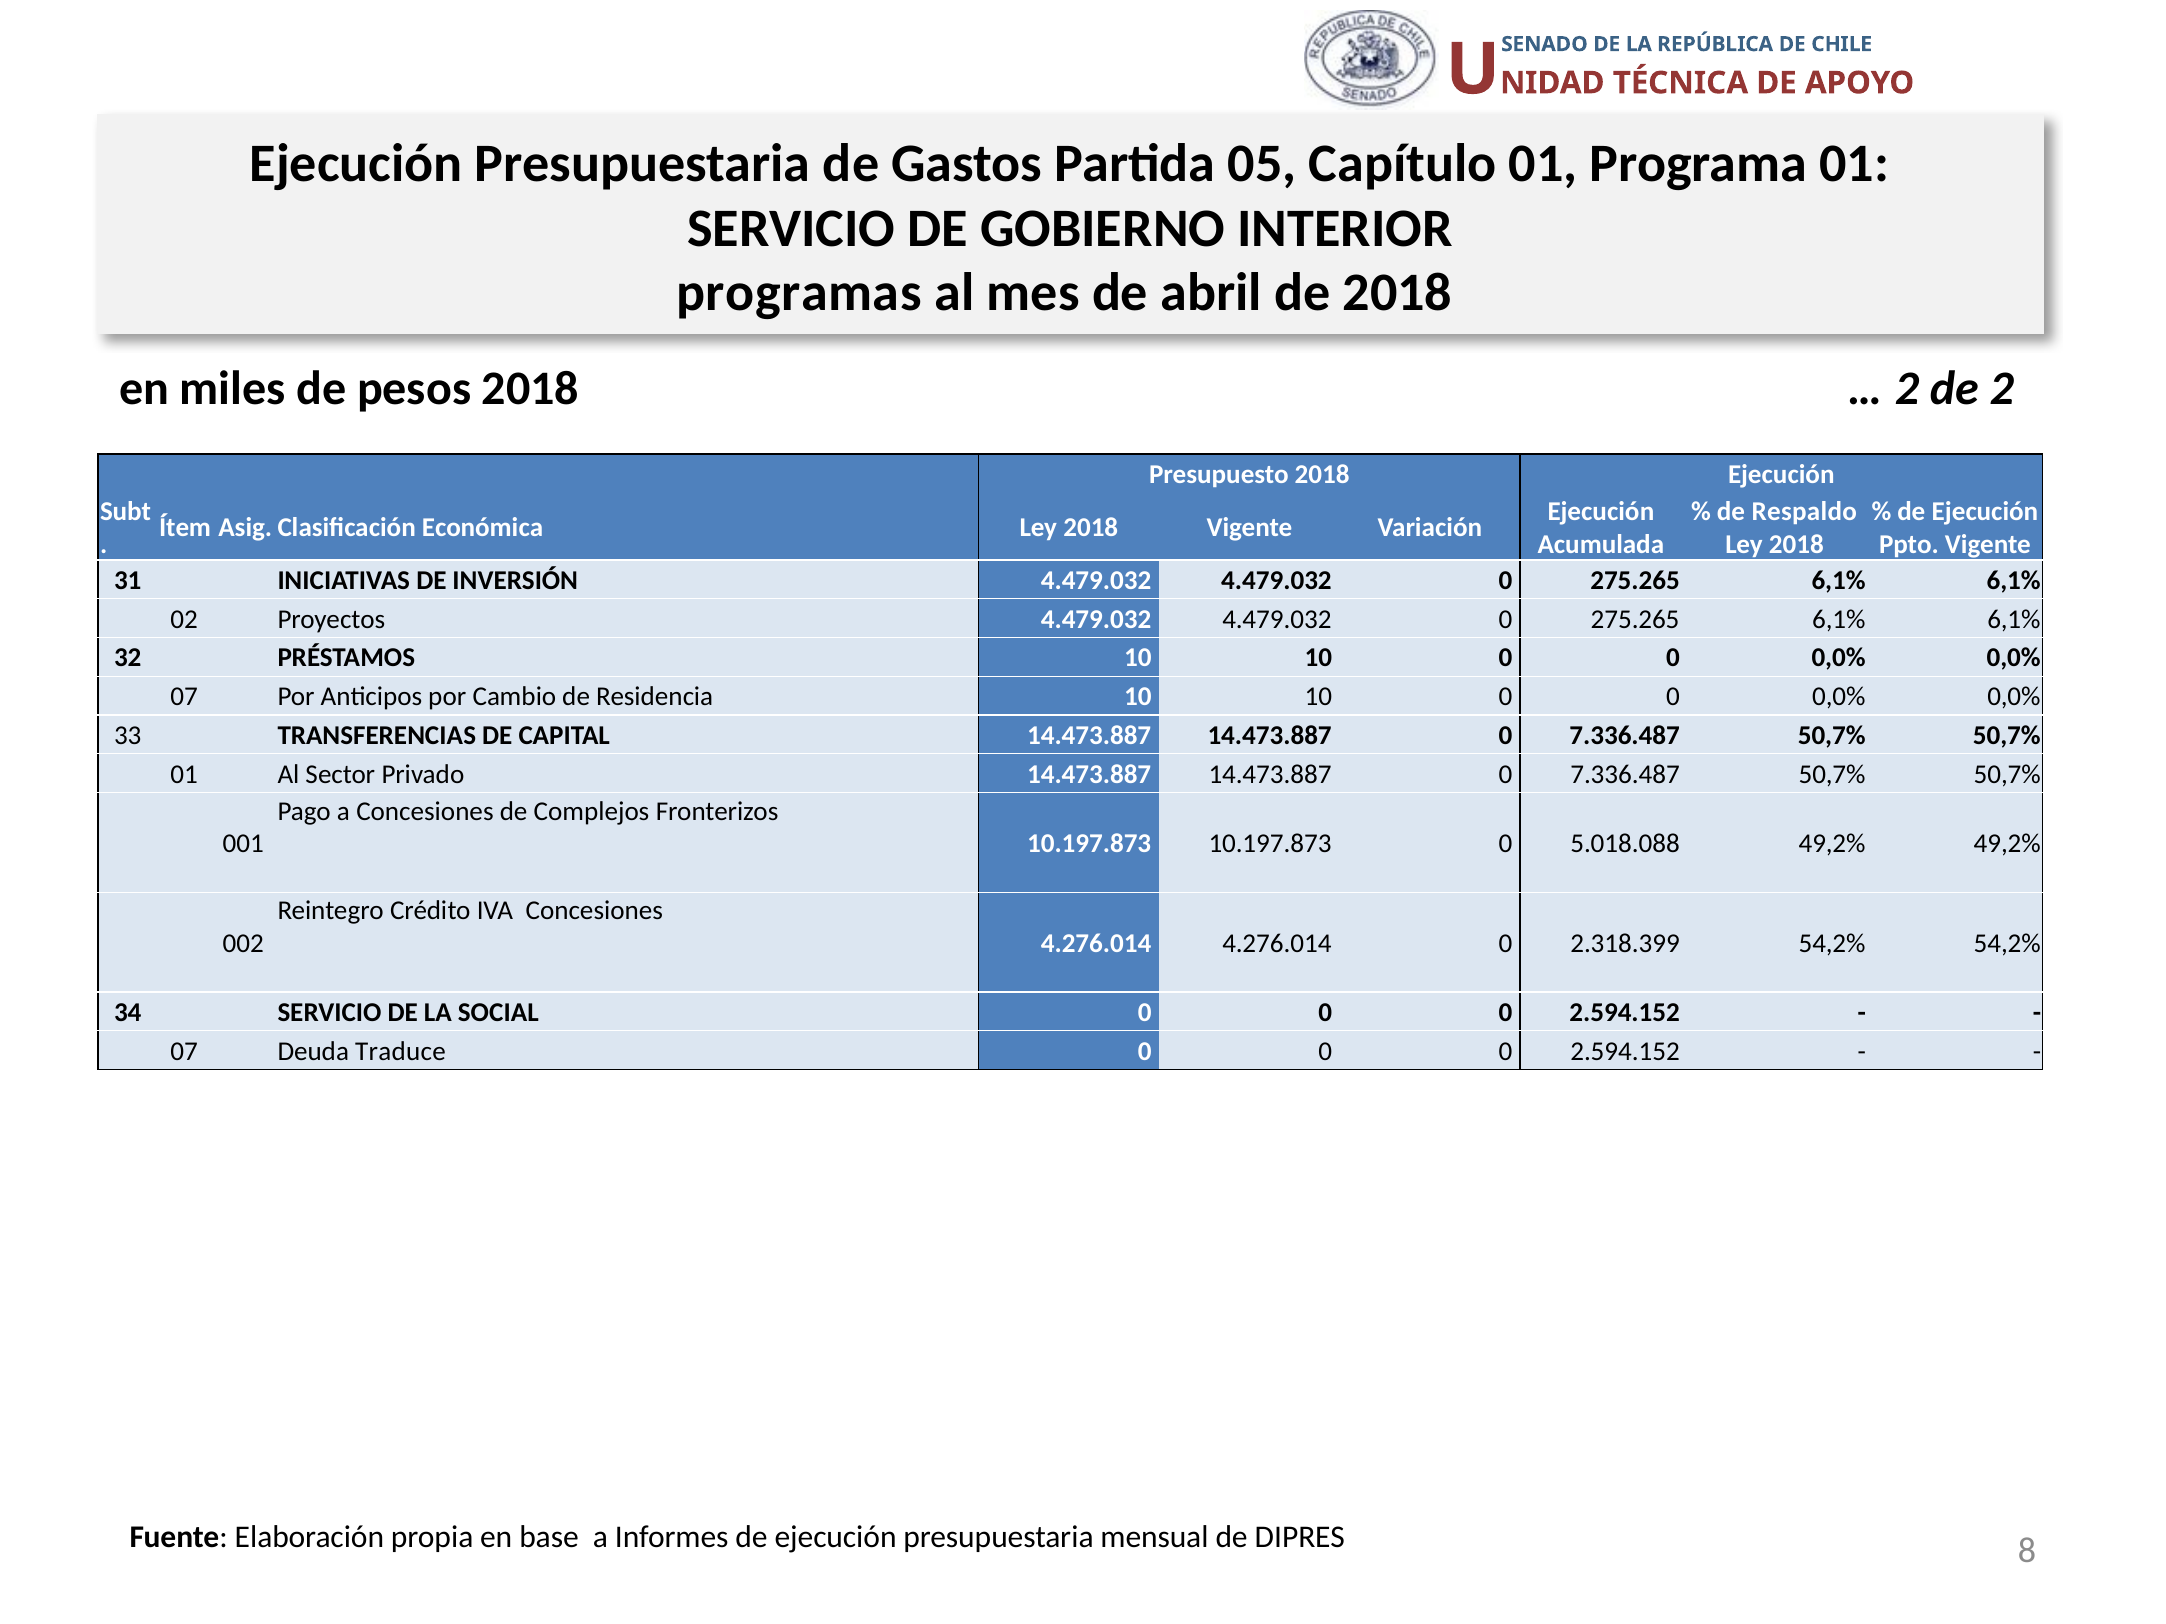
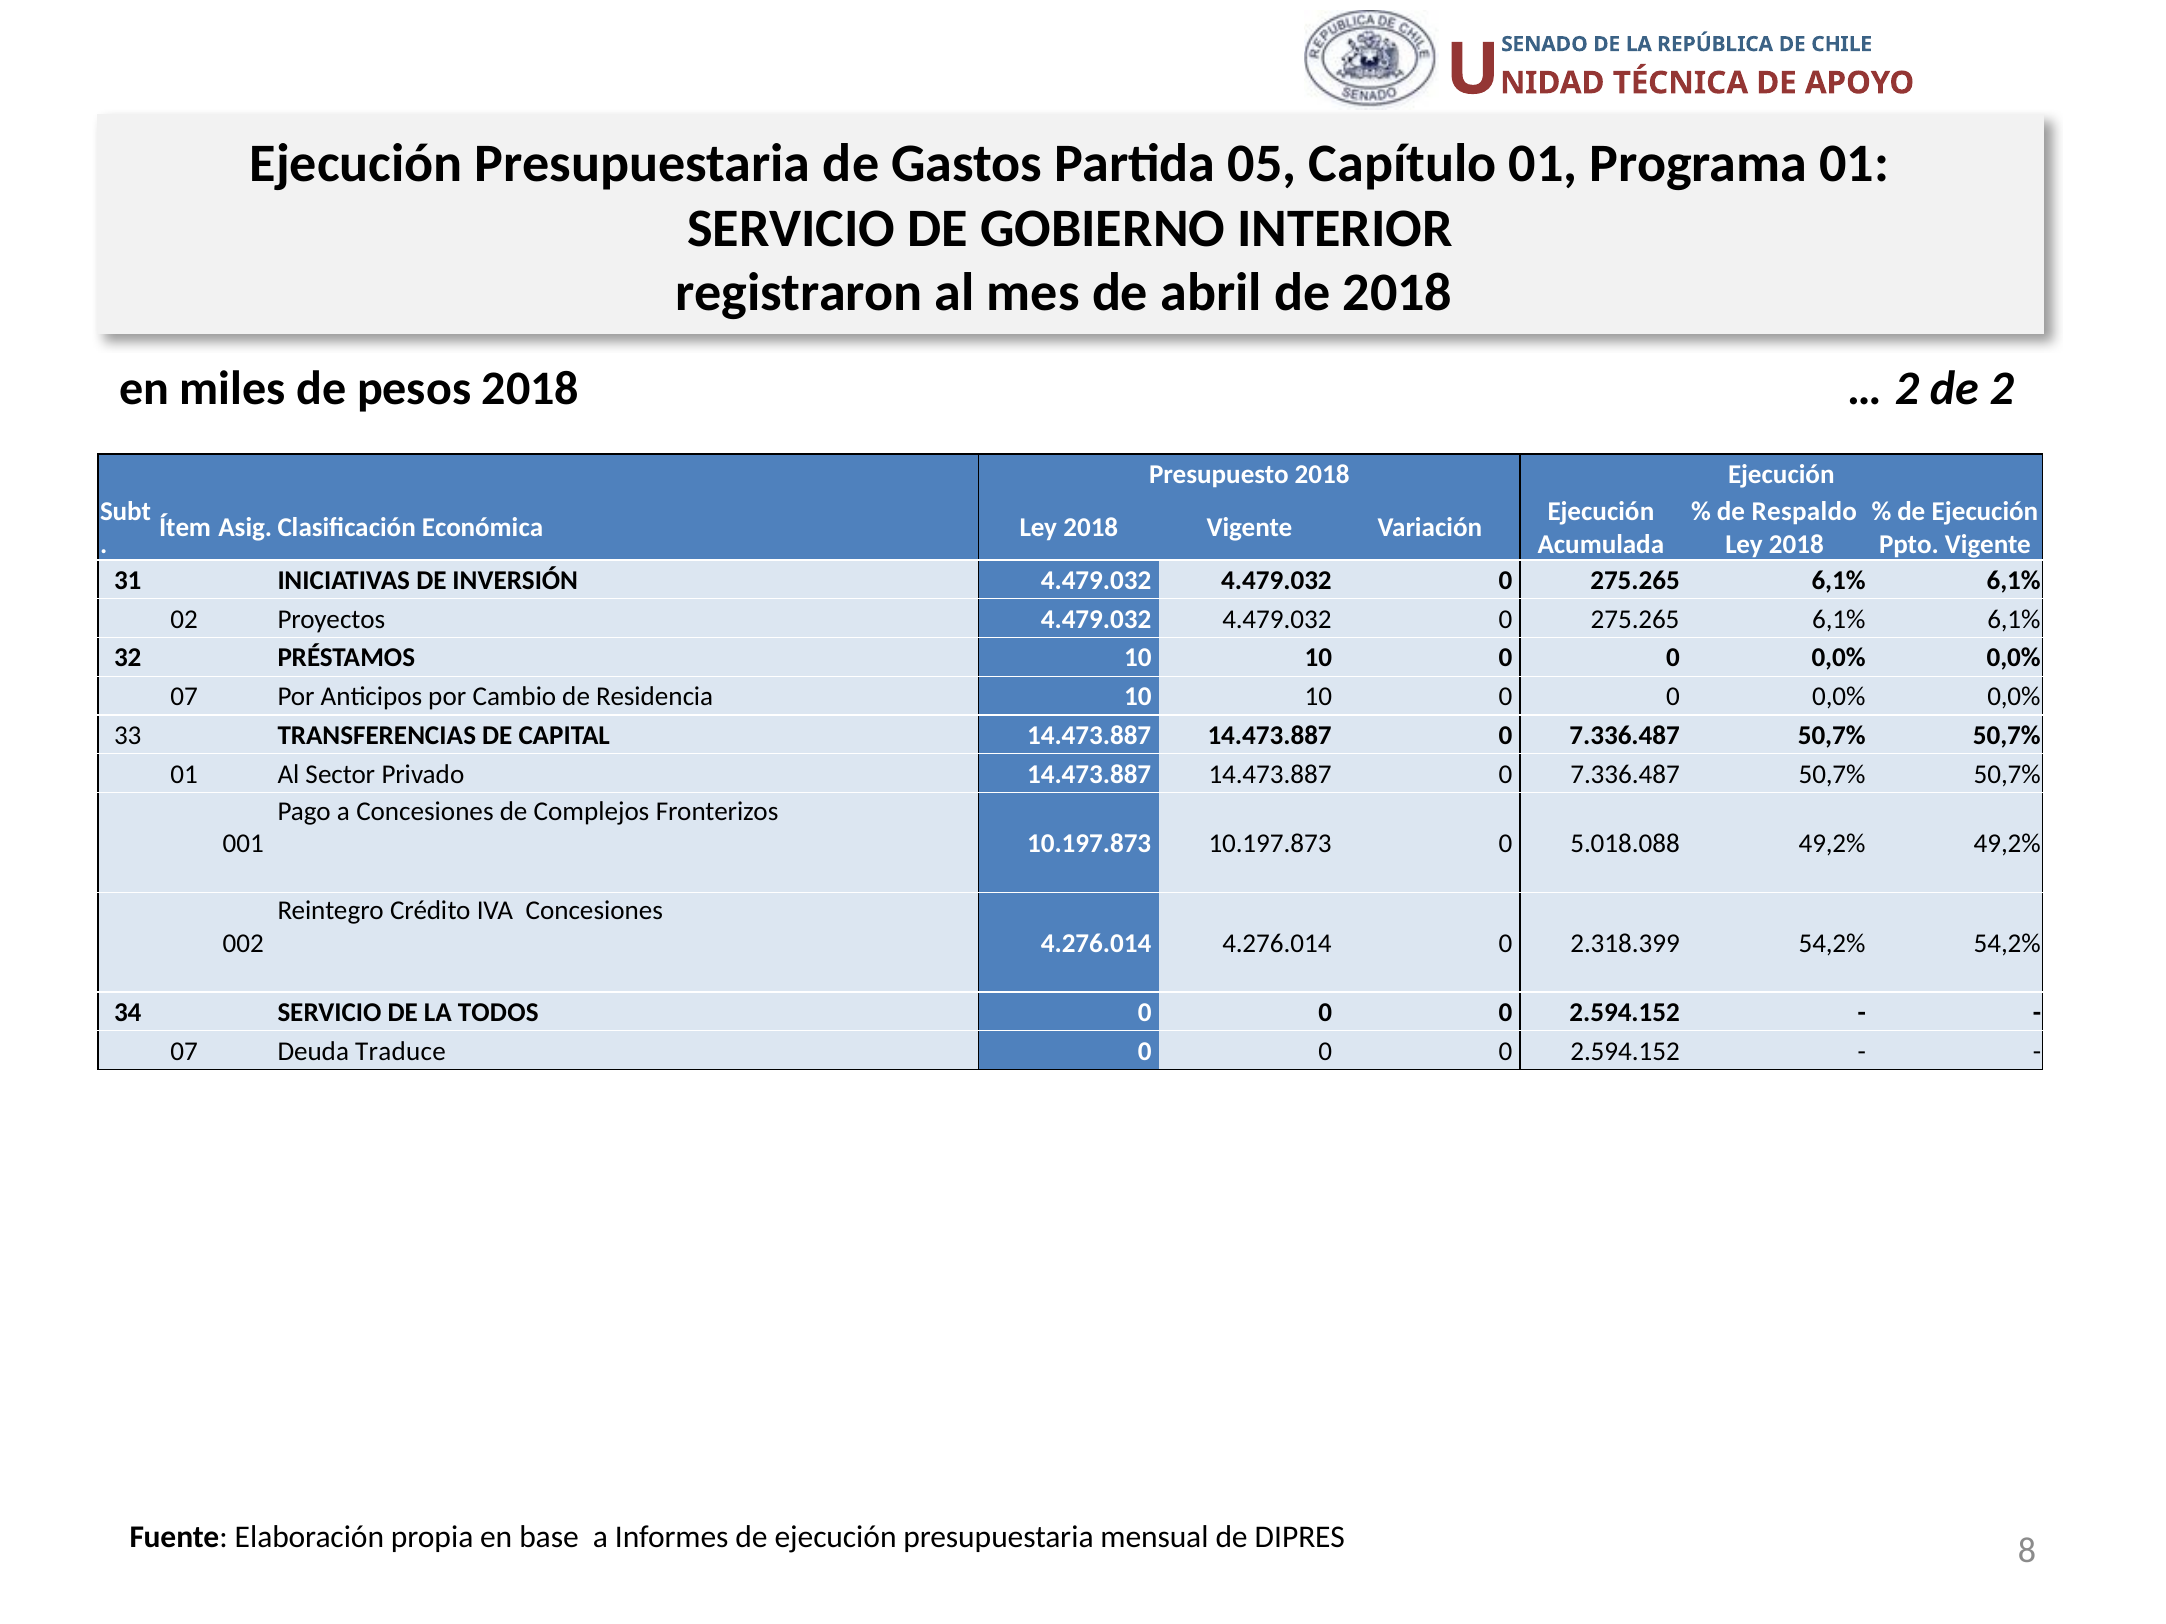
programas: programas -> registraron (799, 293)
SOCIAL: SOCIAL -> TODOS (498, 1013)
